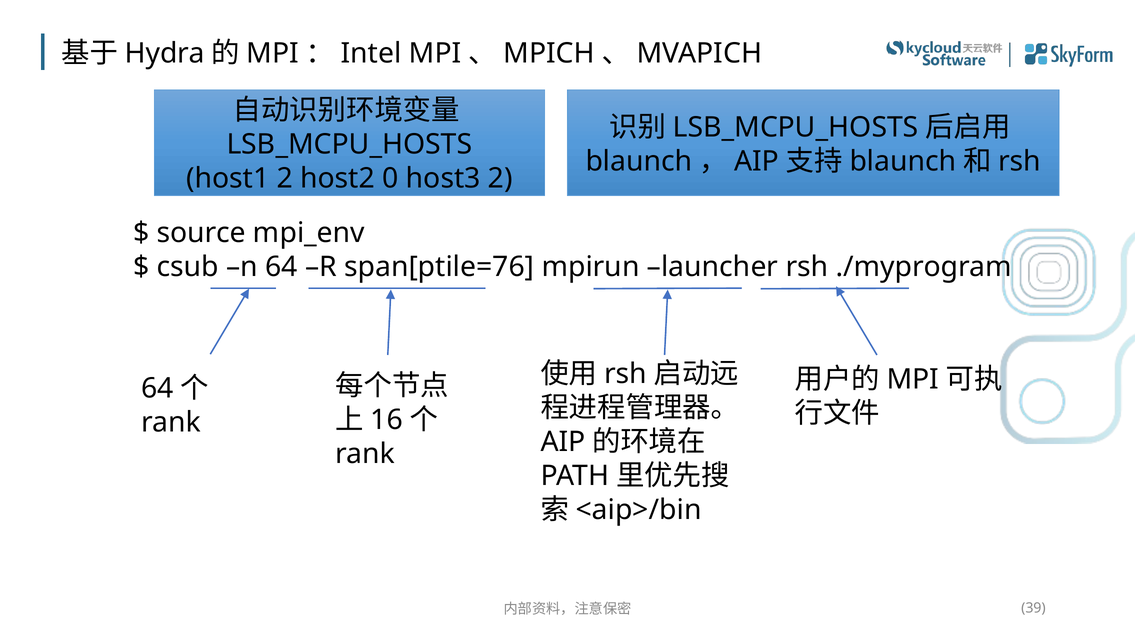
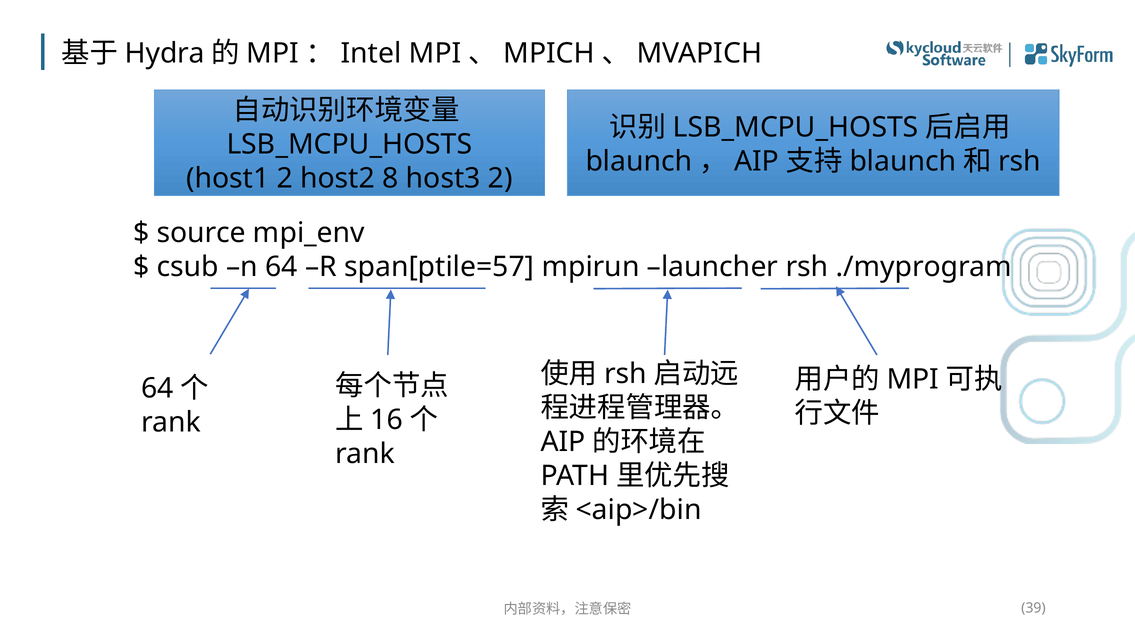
0: 0 -> 8 (390, 179)
span[ptile=76: span[ptile=76 -> span[ptile=57 (439, 267)
